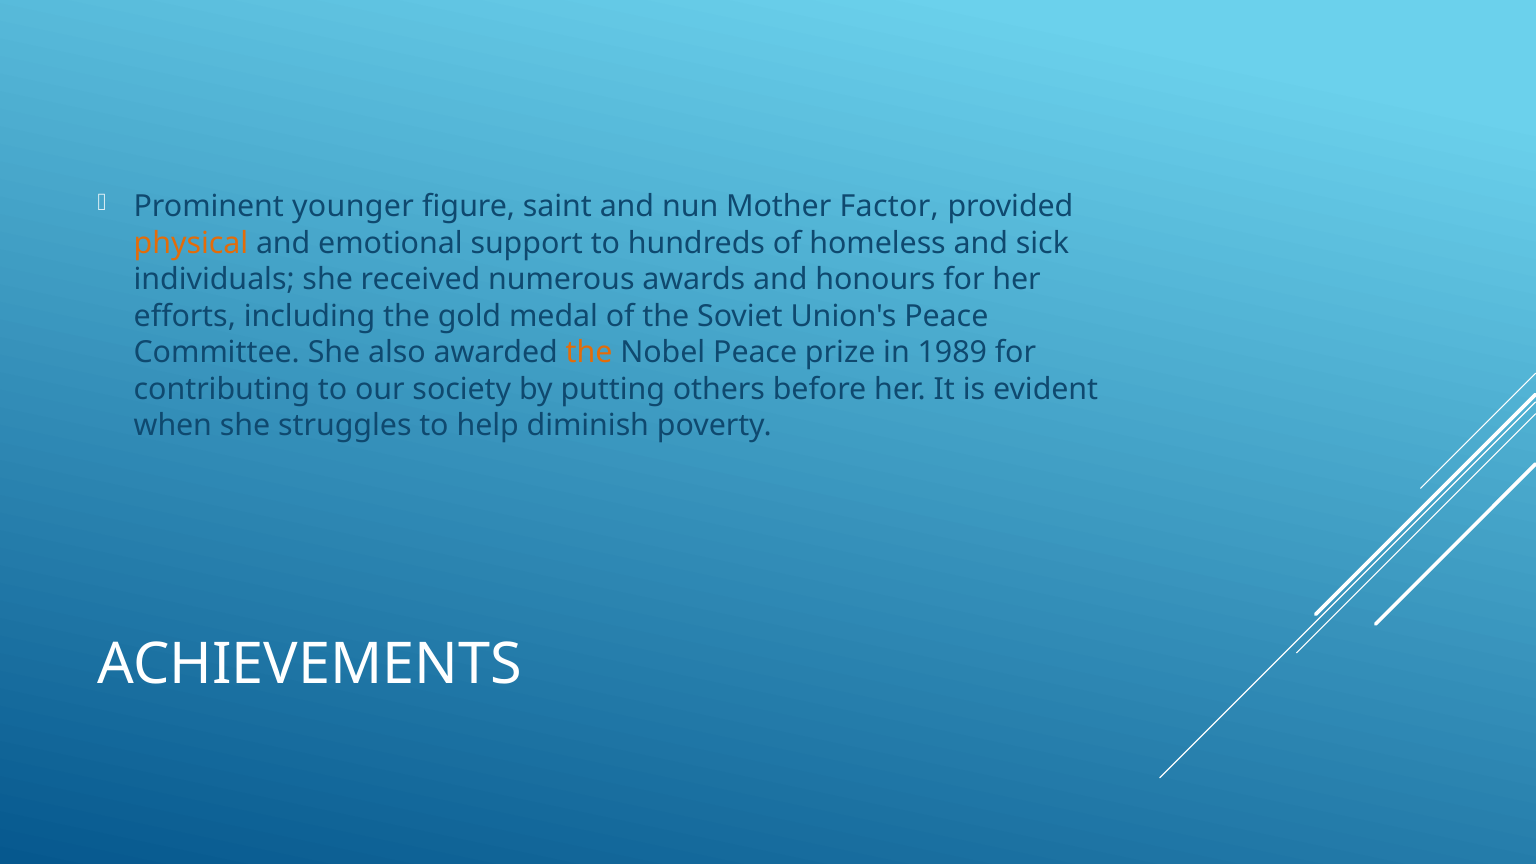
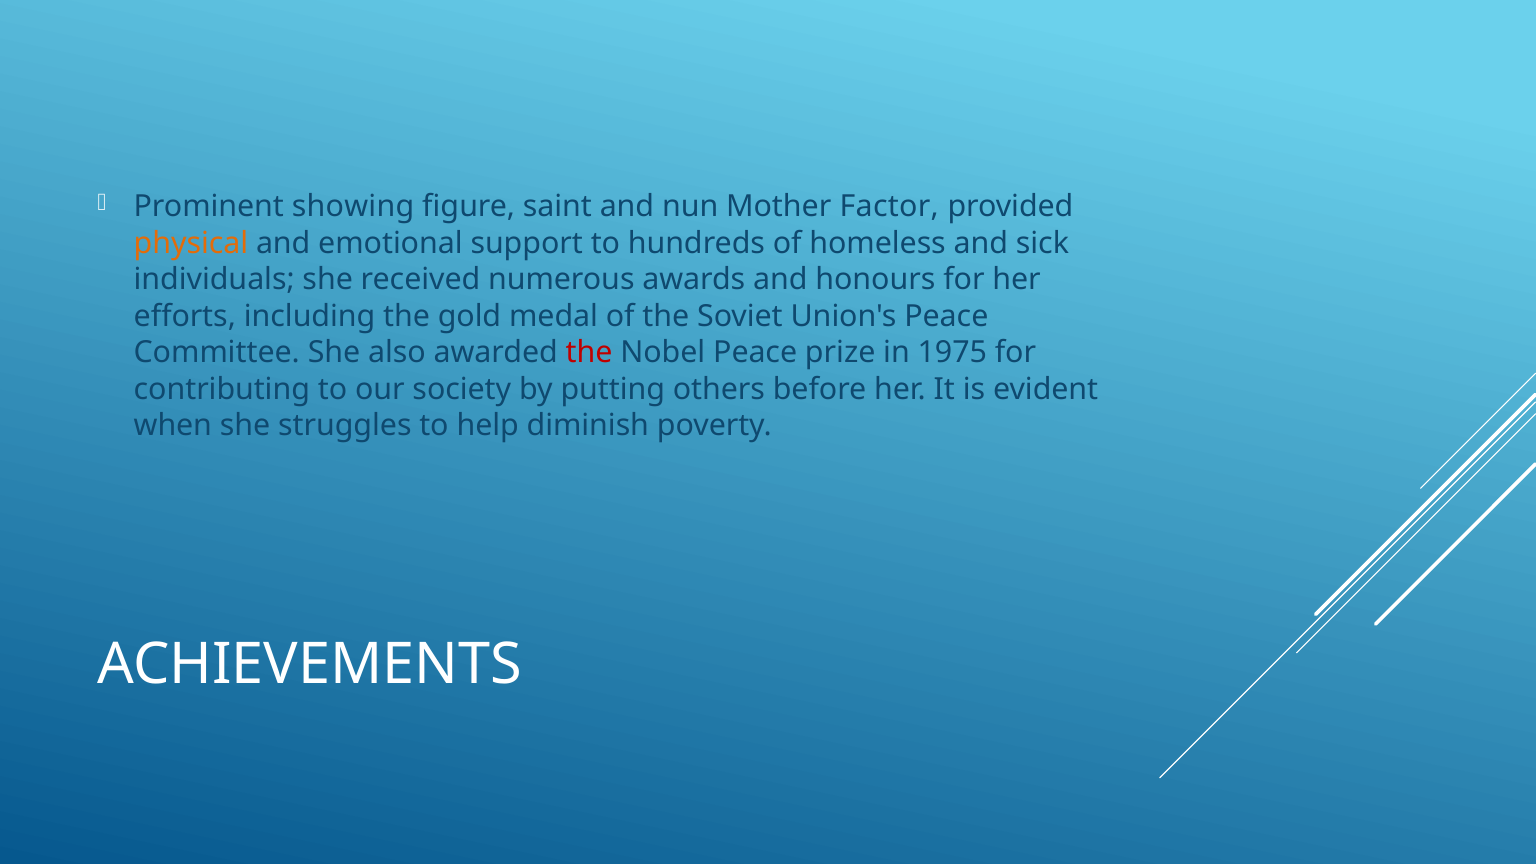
younger: younger -> showing (353, 207)
the colour: orange -> red (589, 353)
1989: 1989 -> 1975 (952, 353)
